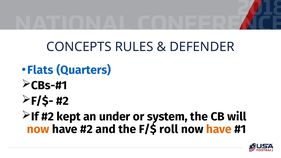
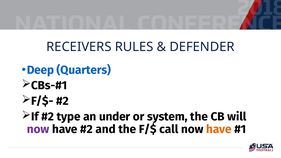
CONCEPTS: CONCEPTS -> RECEIVERS (79, 47)
Flats: Flats -> Deep (40, 70)
kept: kept -> type (69, 117)
now colour: orange -> purple (38, 129)
roll: roll -> call (169, 129)
